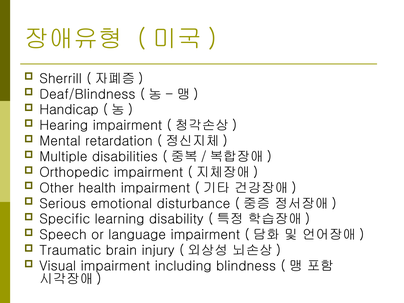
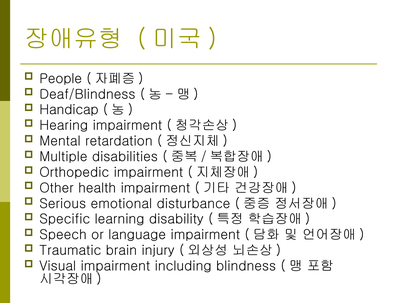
Sherrill: Sherrill -> People (61, 79)
